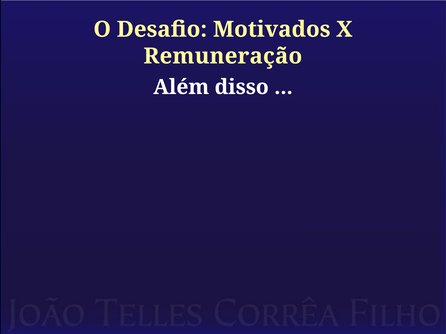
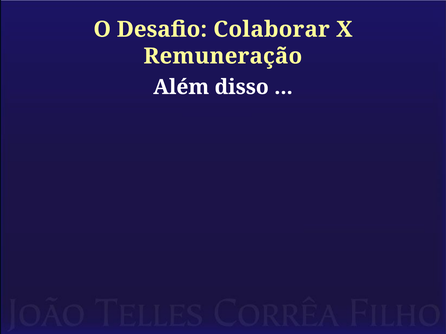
Motivados: Motivados -> Colaborar (272, 29)
